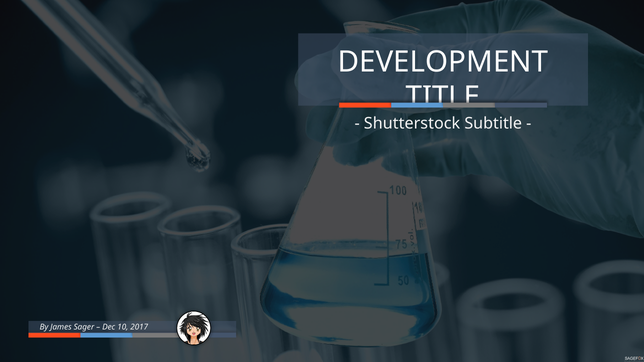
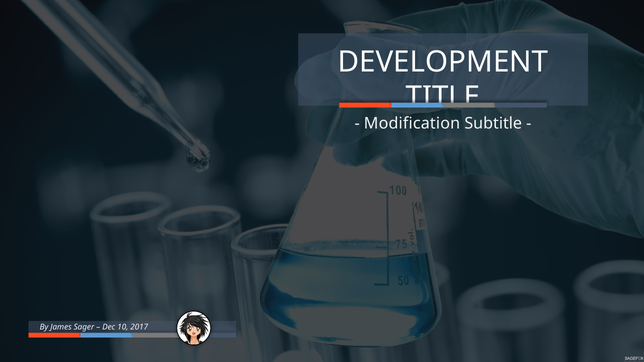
Shutterstock: Shutterstock -> Modification (412, 124)
